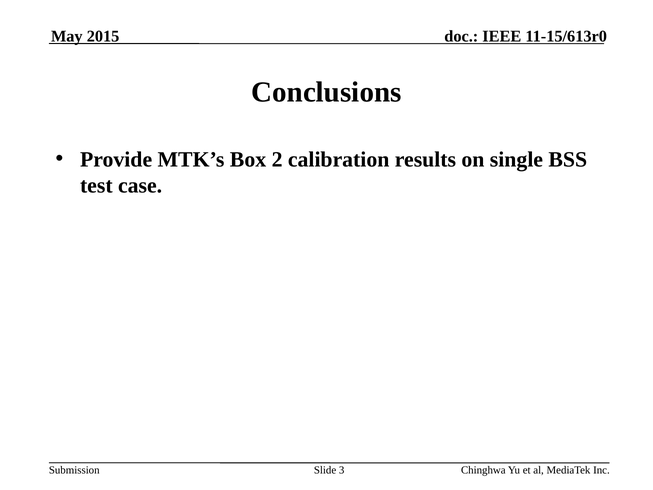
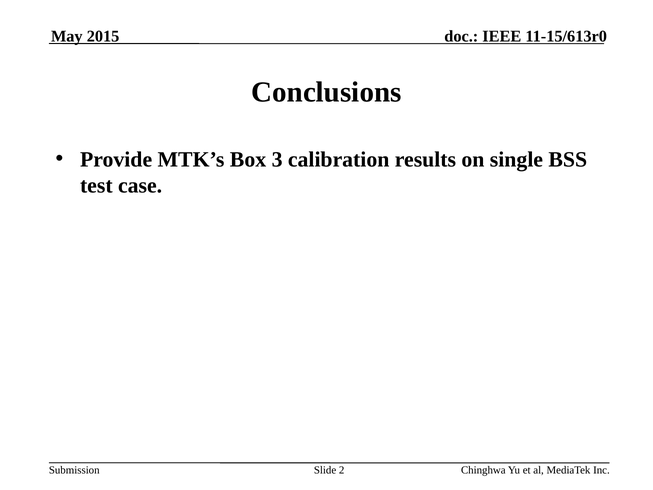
2: 2 -> 3 (277, 159)
3: 3 -> 2 (342, 470)
